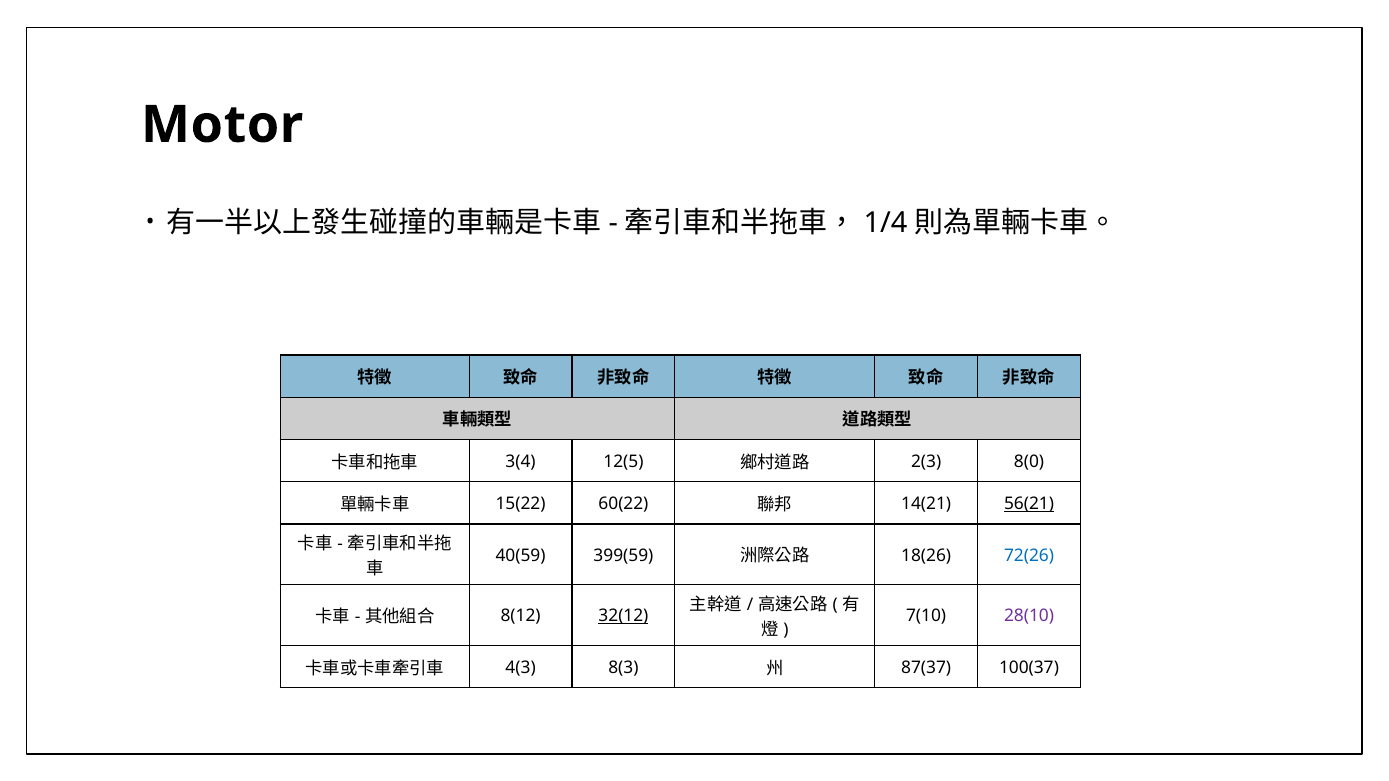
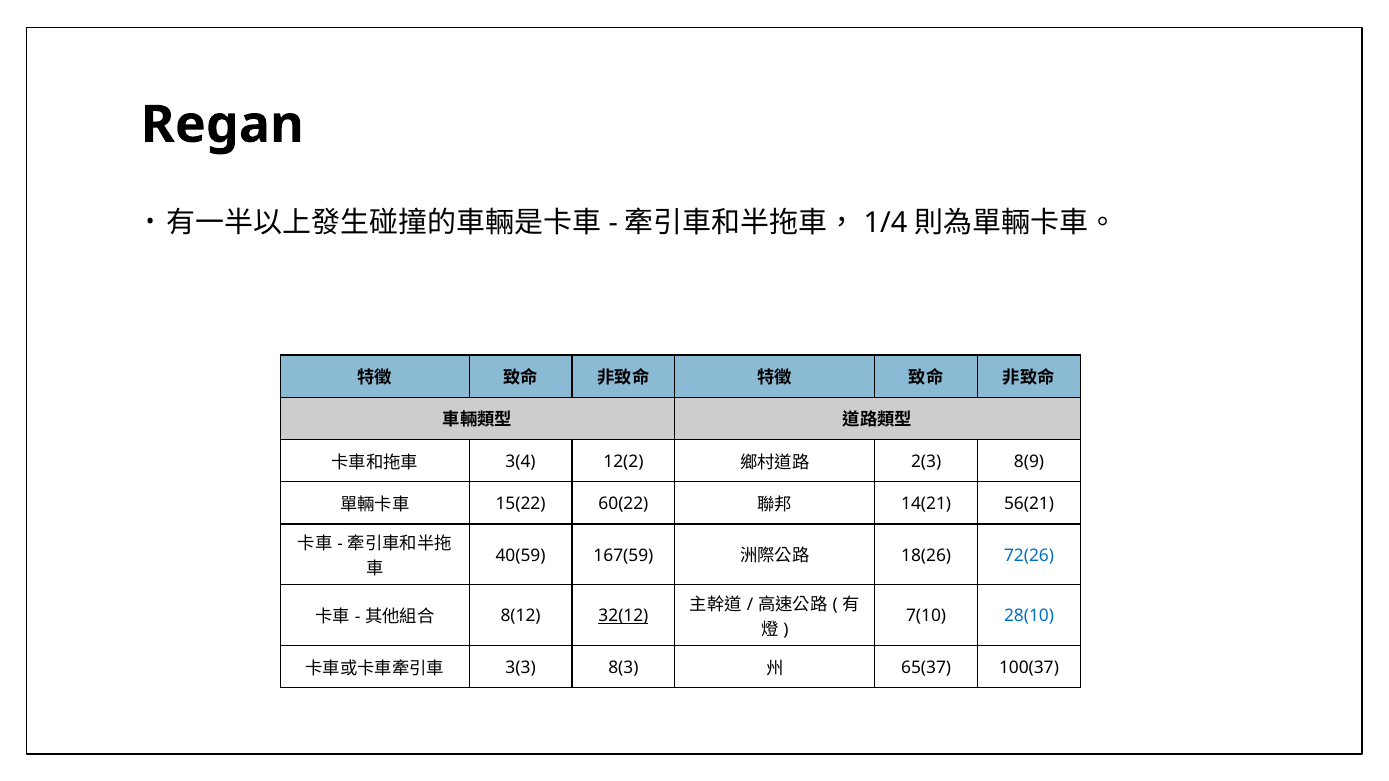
Motor: Motor -> Regan (222, 125)
12(5: 12(5 -> 12(2 (623, 462)
8(0: 8(0 -> 8(9 (1029, 462)
56(21 underline: present -> none (1029, 504)
399(59: 399(59 -> 167(59 (623, 556)
28(10 colour: purple -> blue (1029, 616)
4(3: 4(3 -> 3(3 (521, 668)
87(37: 87(37 -> 65(37 (926, 668)
